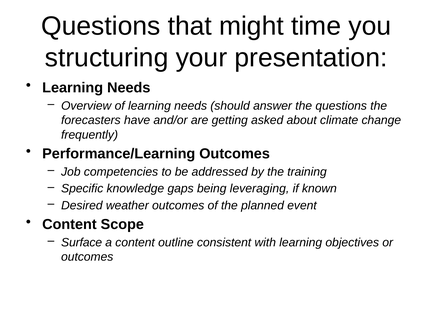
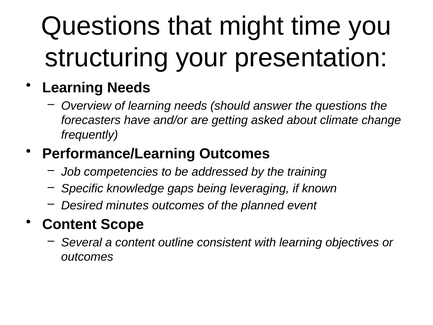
weather: weather -> minutes (127, 205)
Surface: Surface -> Several (82, 242)
